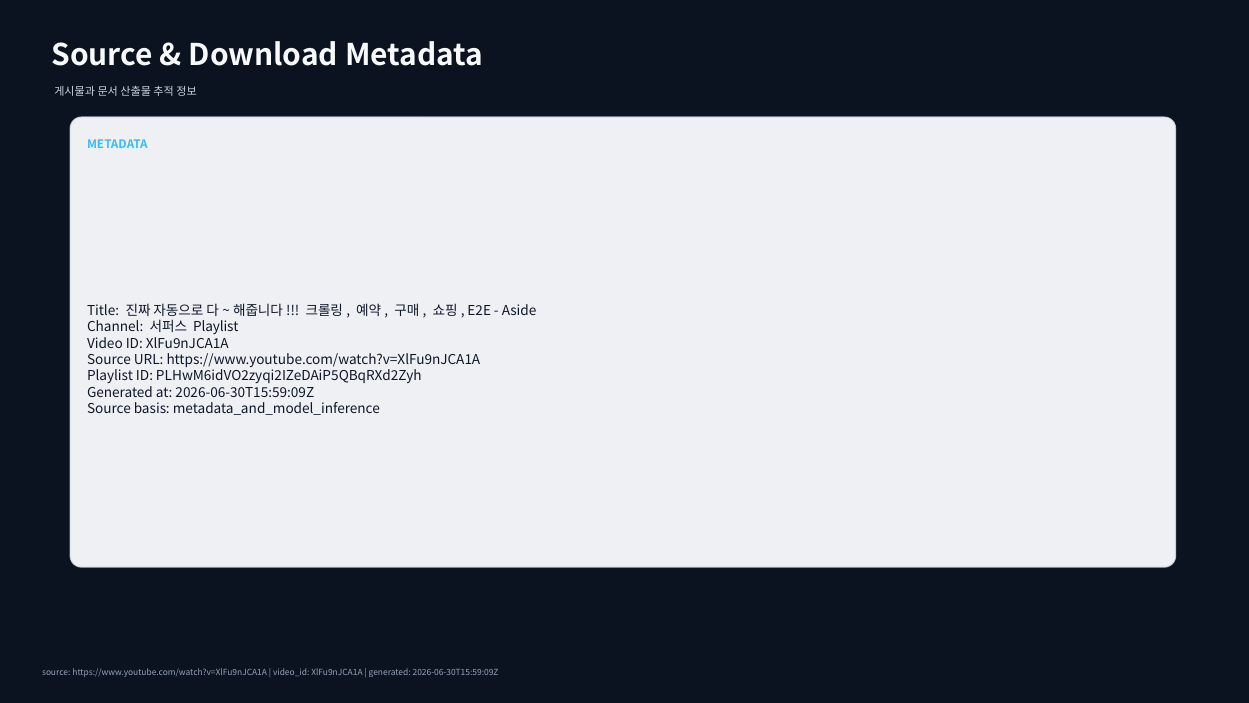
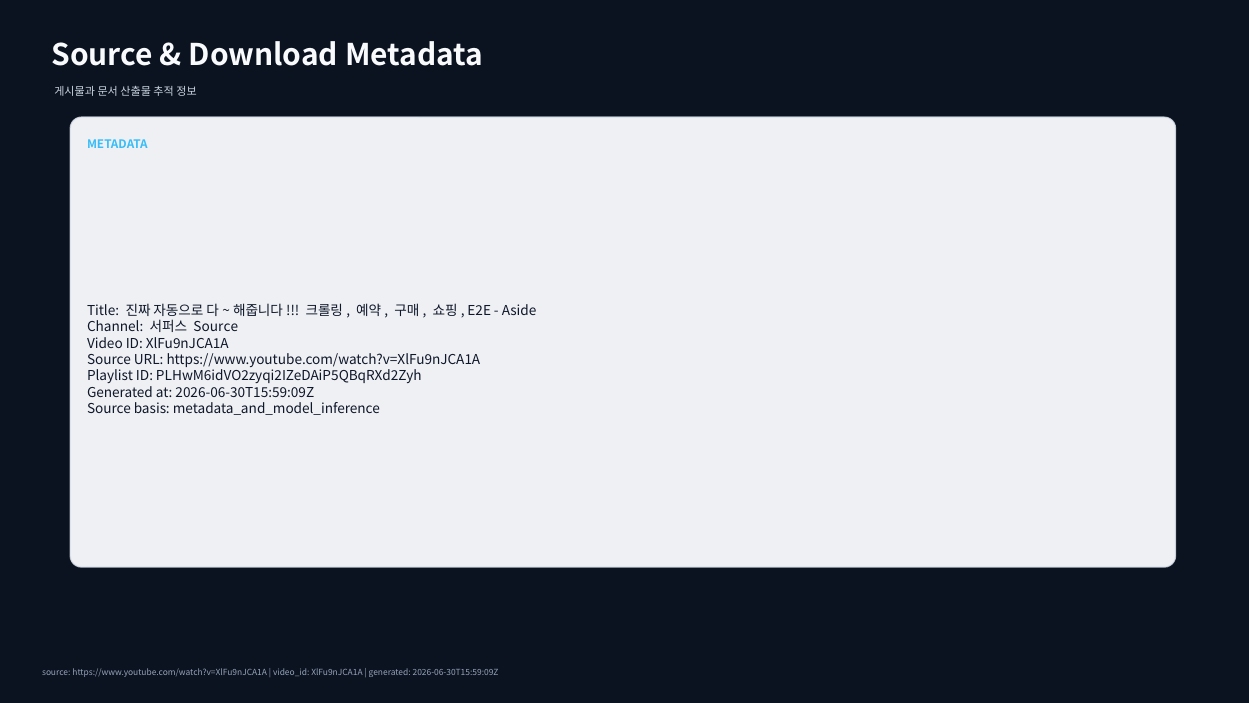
Playlist: Playlist -> Source (216, 327)
